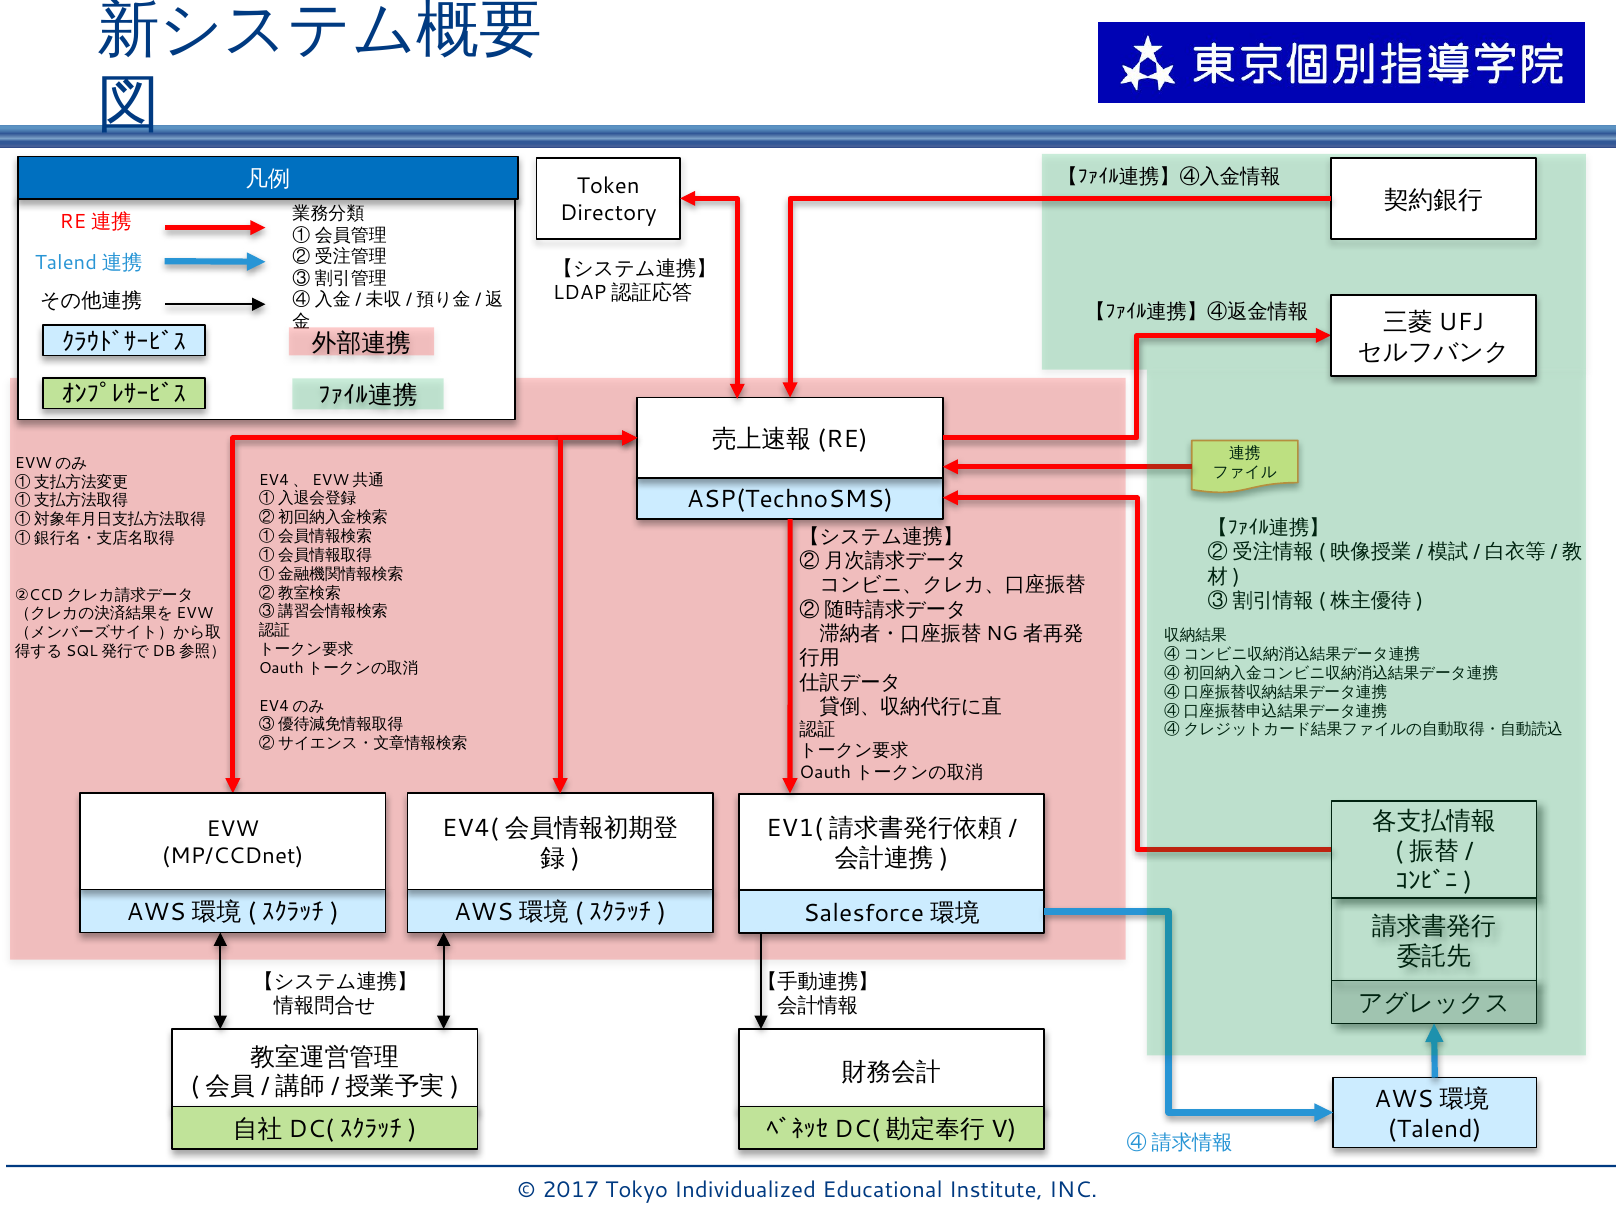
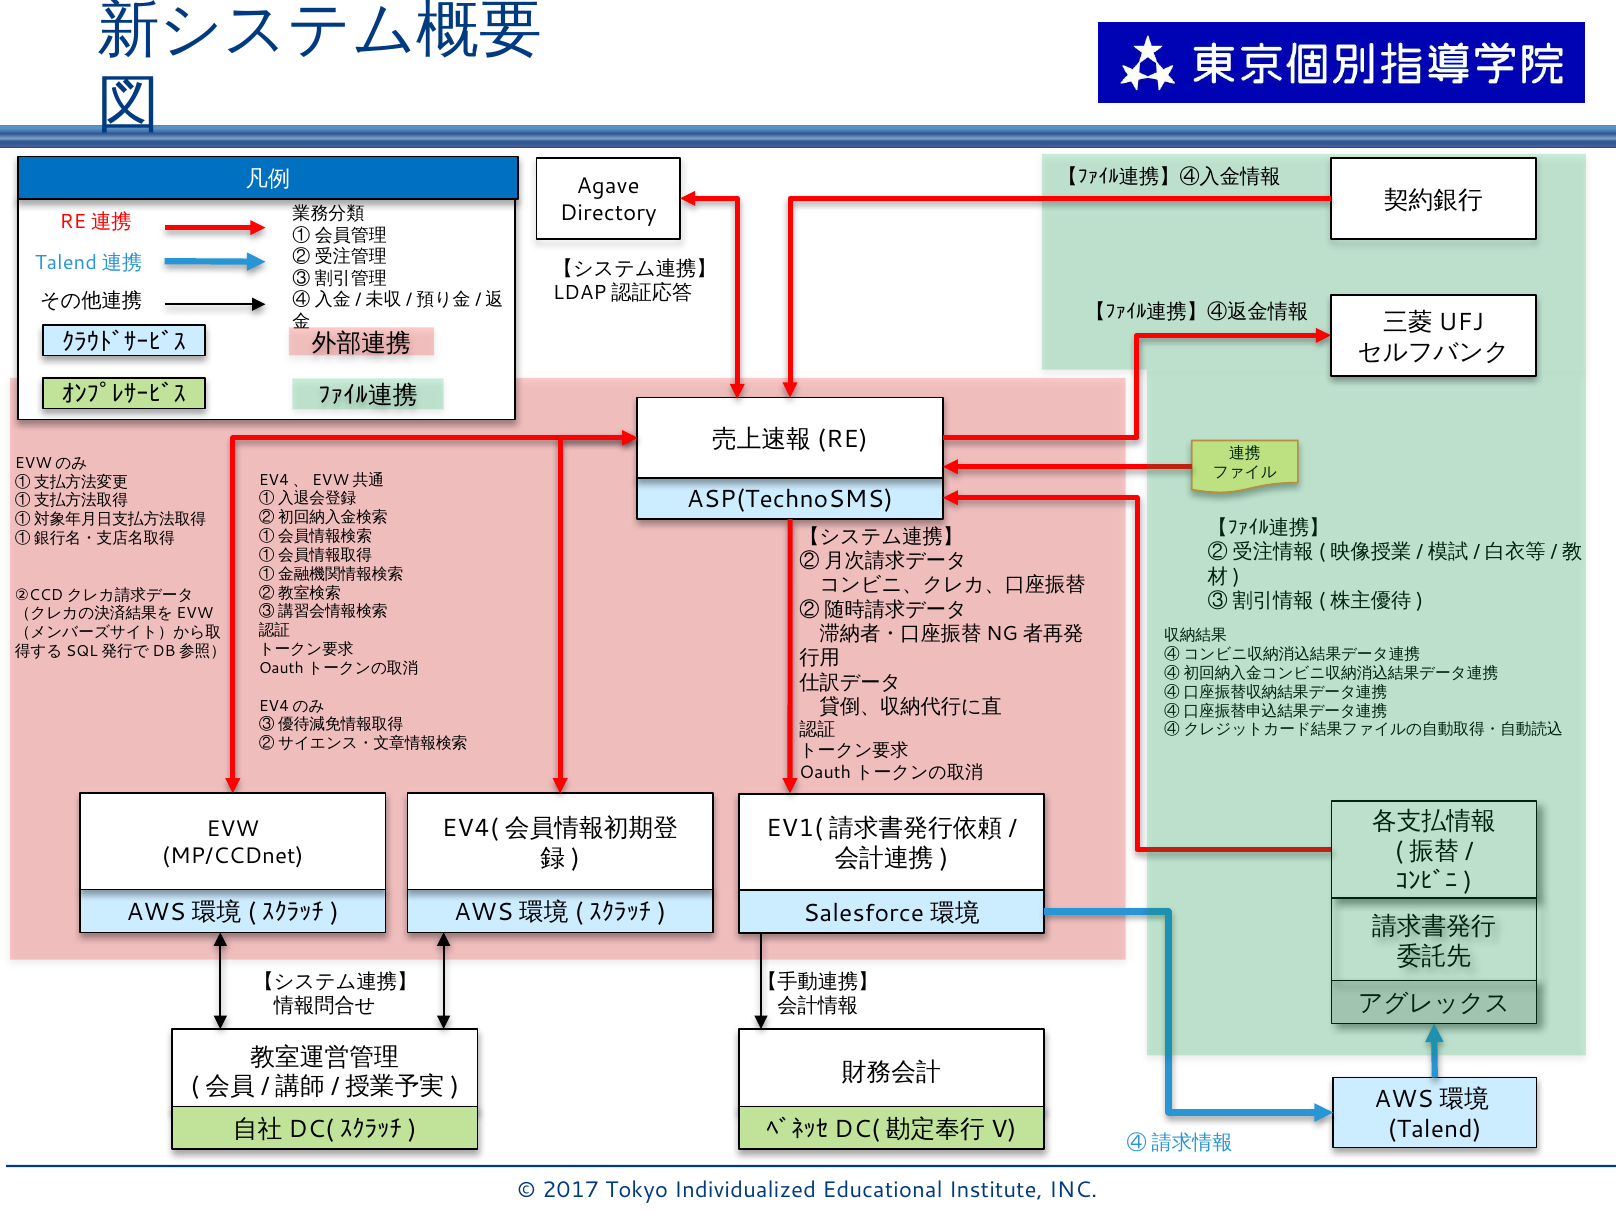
Token: Token -> Agave (608, 186)
